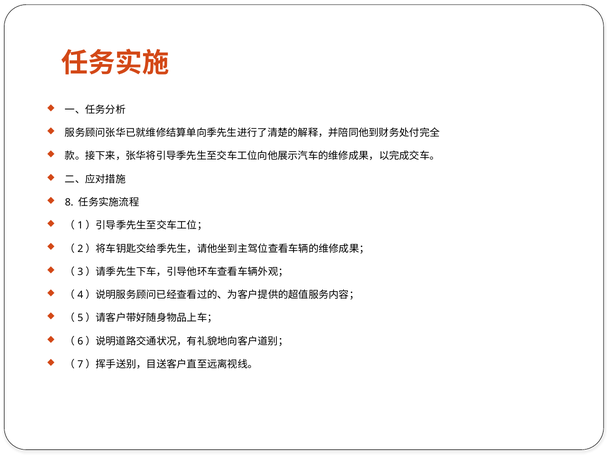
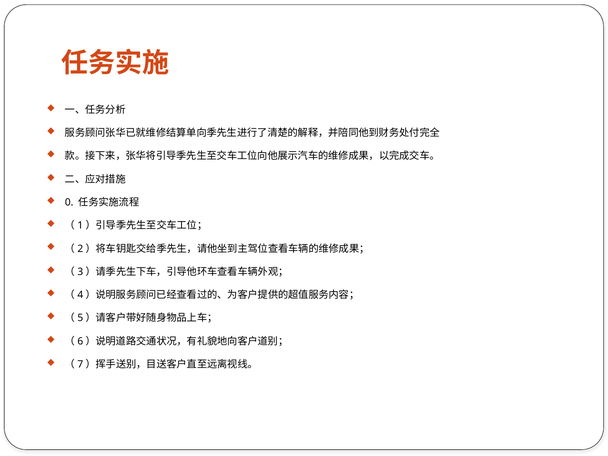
8: 8 -> 0 (69, 202)
